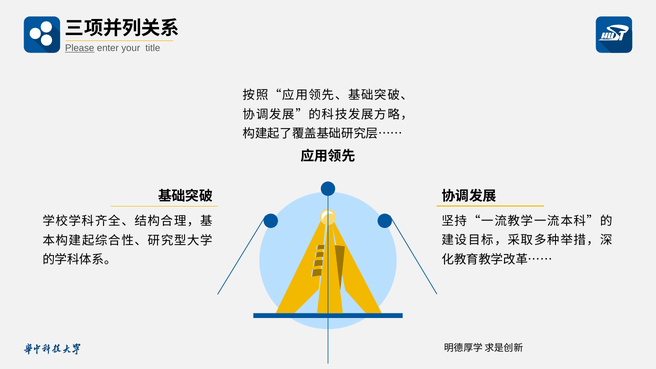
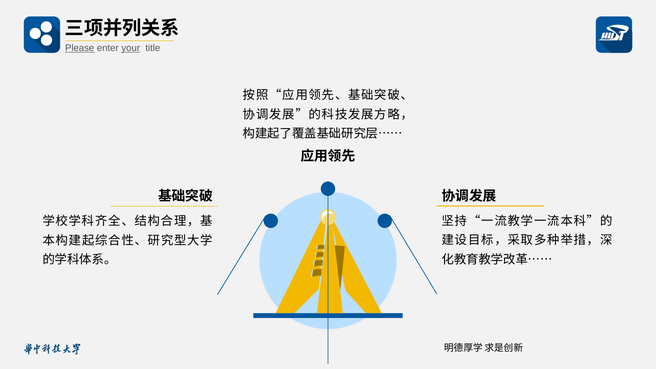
your underline: none -> present (131, 48)
